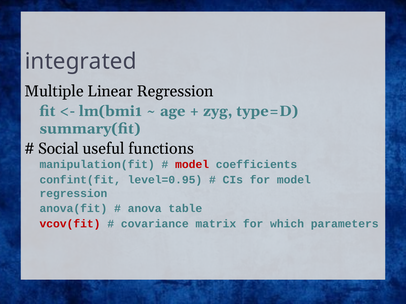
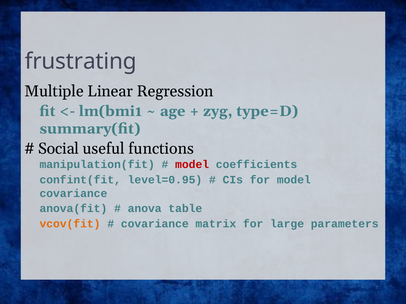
integrated: integrated -> frustrating (81, 61)
regression: regression -> covariance (73, 194)
vcov(fit colour: red -> orange (70, 224)
which: which -> large (287, 224)
